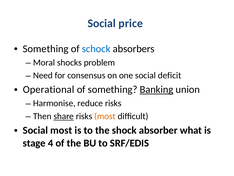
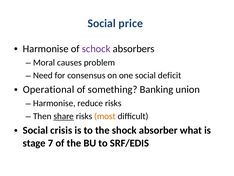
Something: Something -> Harmonise (46, 49)
schock colour: blue -> purple (96, 49)
shocks: shocks -> causes (69, 62)
Banking underline: present -> none (156, 89)
Social most: most -> crisis (61, 130)
4: 4 -> 7 (51, 143)
